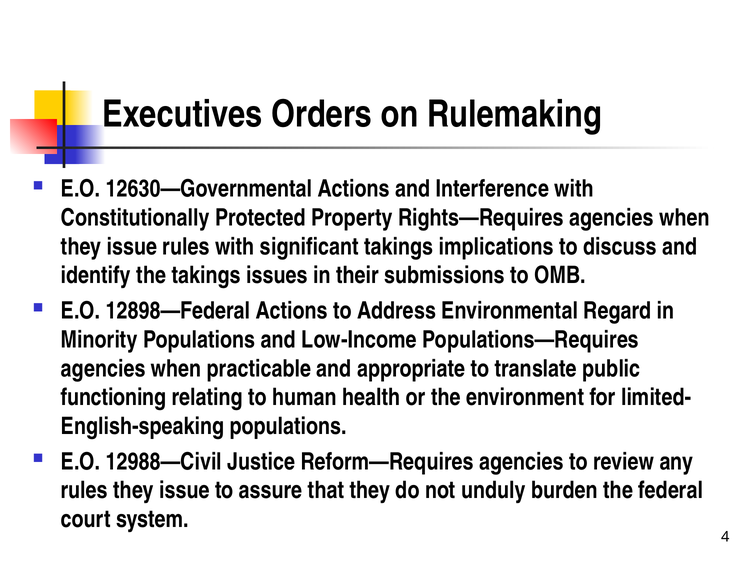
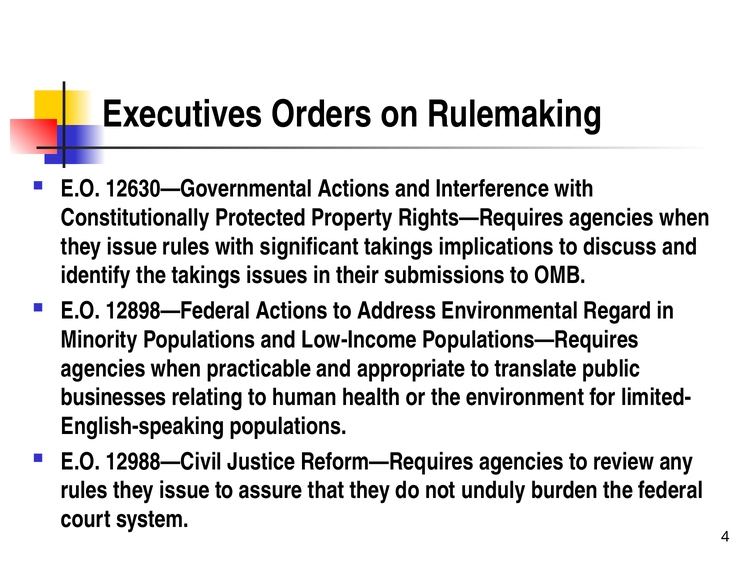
functioning: functioning -> businesses (114, 398)
